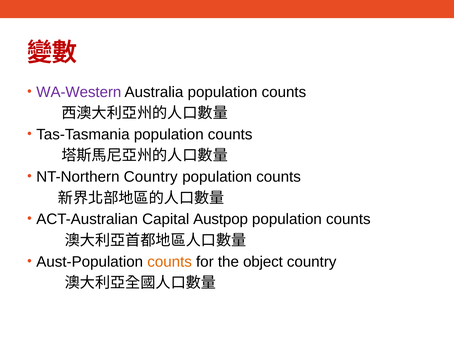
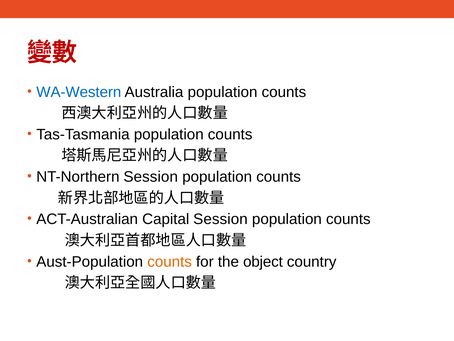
WA-Western colour: purple -> blue (79, 92)
NT-Northern Country: Country -> Session (151, 177)
Capital Austpop: Austpop -> Session (220, 219)
